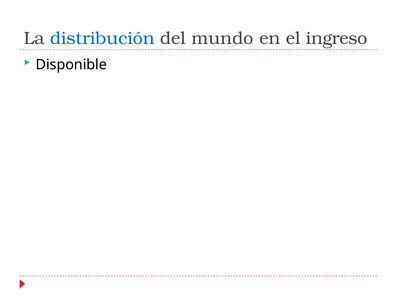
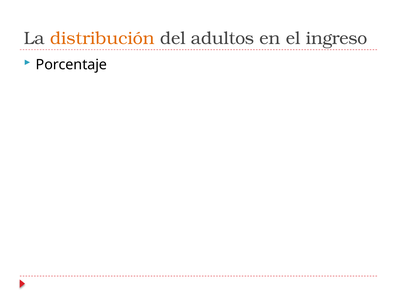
distribución colour: blue -> orange (102, 38)
mundo: mundo -> adultos (223, 38)
Disponible: Disponible -> Porcentaje (71, 64)
